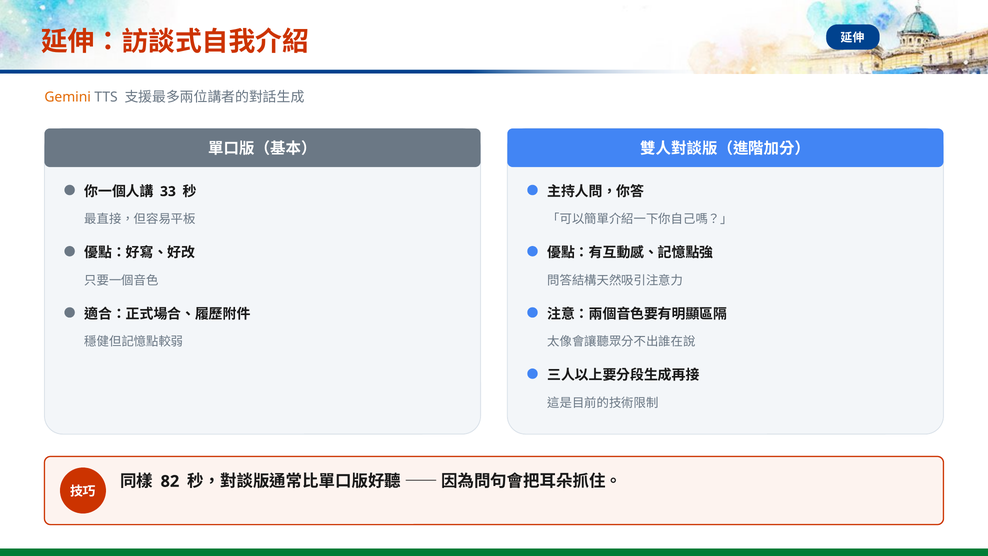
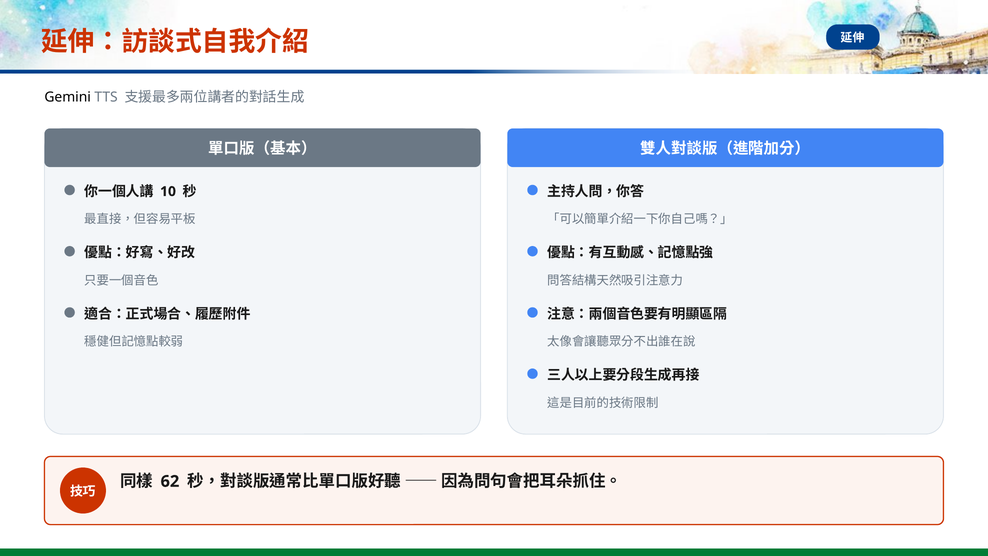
Gemini colour: orange -> black (68, 97)
33: 33 -> 10 (168, 191)
82: 82 -> 62 (170, 481)
